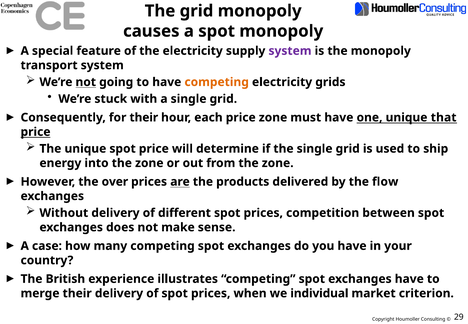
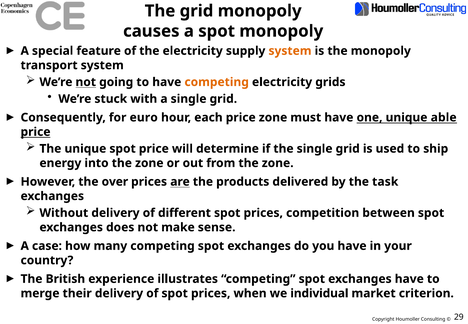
system colour: purple -> orange (290, 51)
for their: their -> euro (144, 117)
that: that -> able (444, 117)
flow: flow -> task (385, 182)
